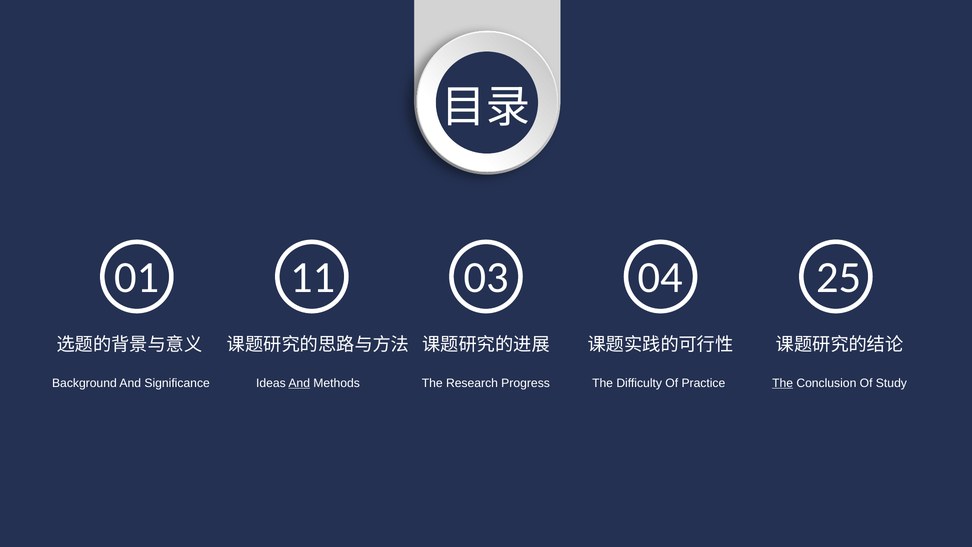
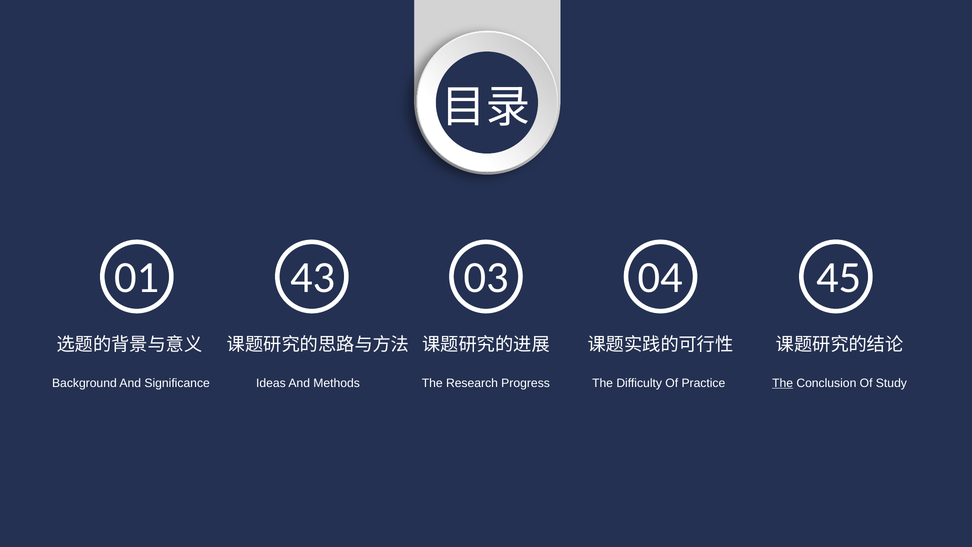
11: 11 -> 43 (313, 277)
25: 25 -> 45 (839, 277)
And underline: present -> none (299, 383)
